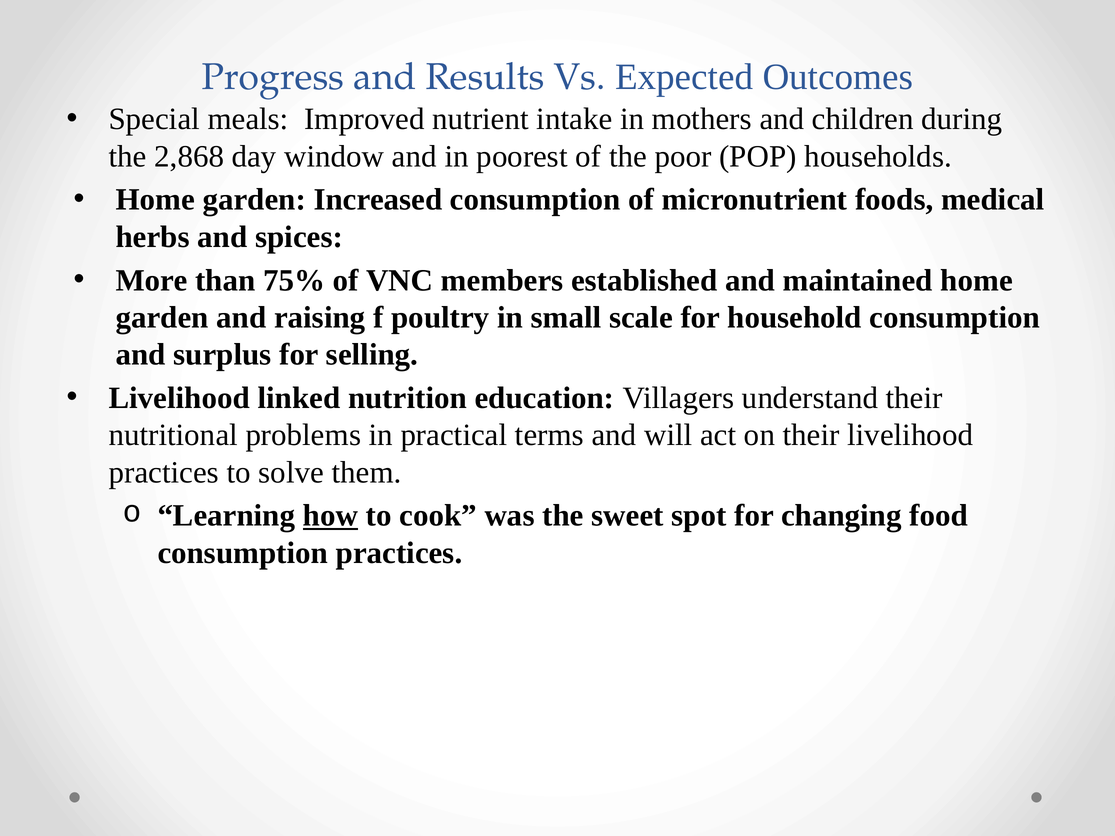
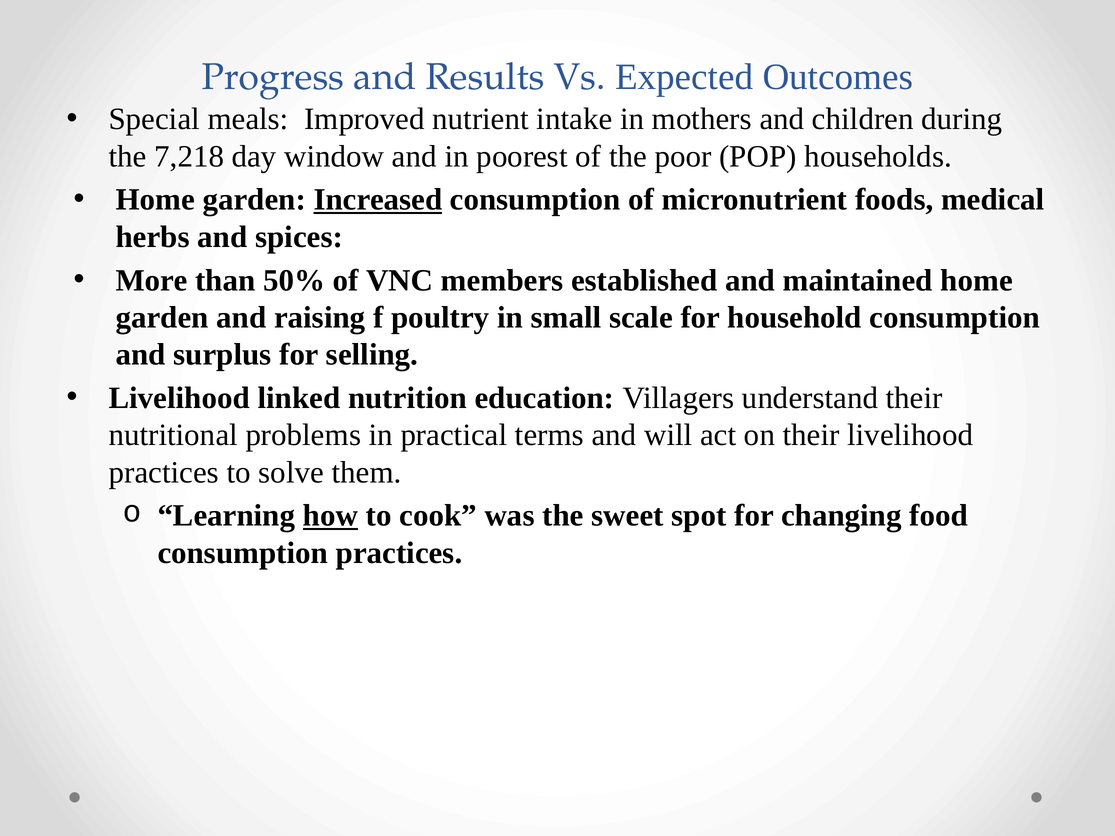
2,868: 2,868 -> 7,218 (189, 156)
Increased underline: none -> present (378, 200)
75%: 75% -> 50% (294, 280)
